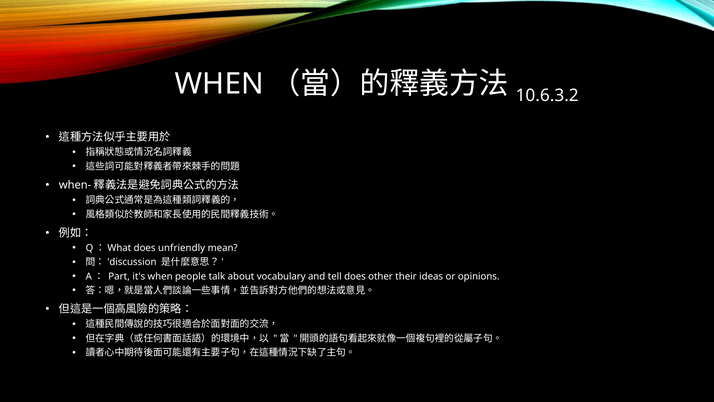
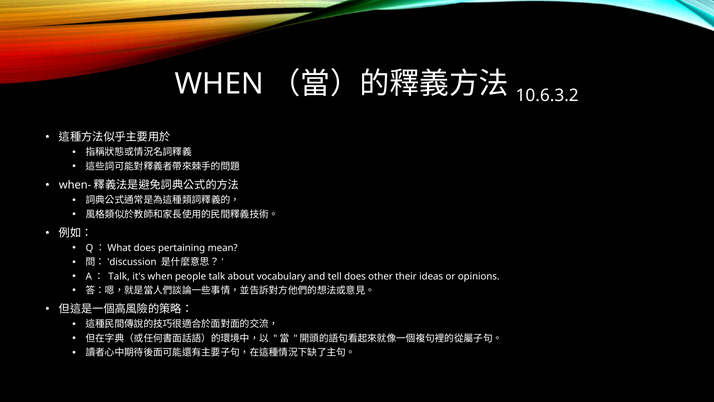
unfriendly: unfriendly -> pertaining (182, 248)
A： Part: Part -> Talk (119, 276)
